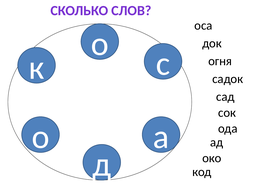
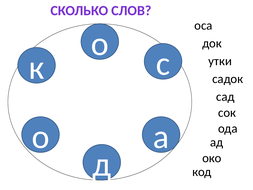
огня: огня -> утки (220, 61)
